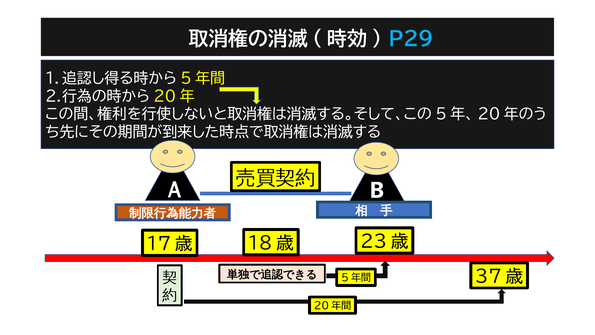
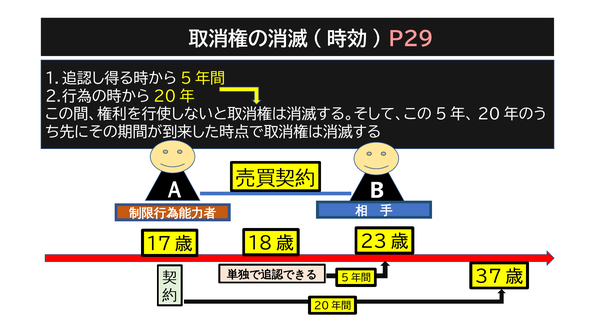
P29 colour: light blue -> pink (411, 39)
